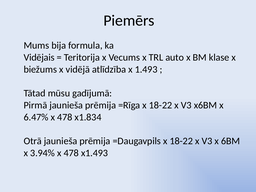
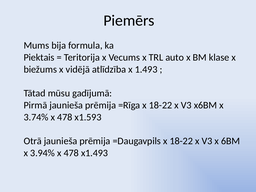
Vidējais: Vidējais -> Piektais (39, 57)
6.47%: 6.47% -> 3.74% (36, 117)
x1.834: x1.834 -> x1.593 (88, 117)
